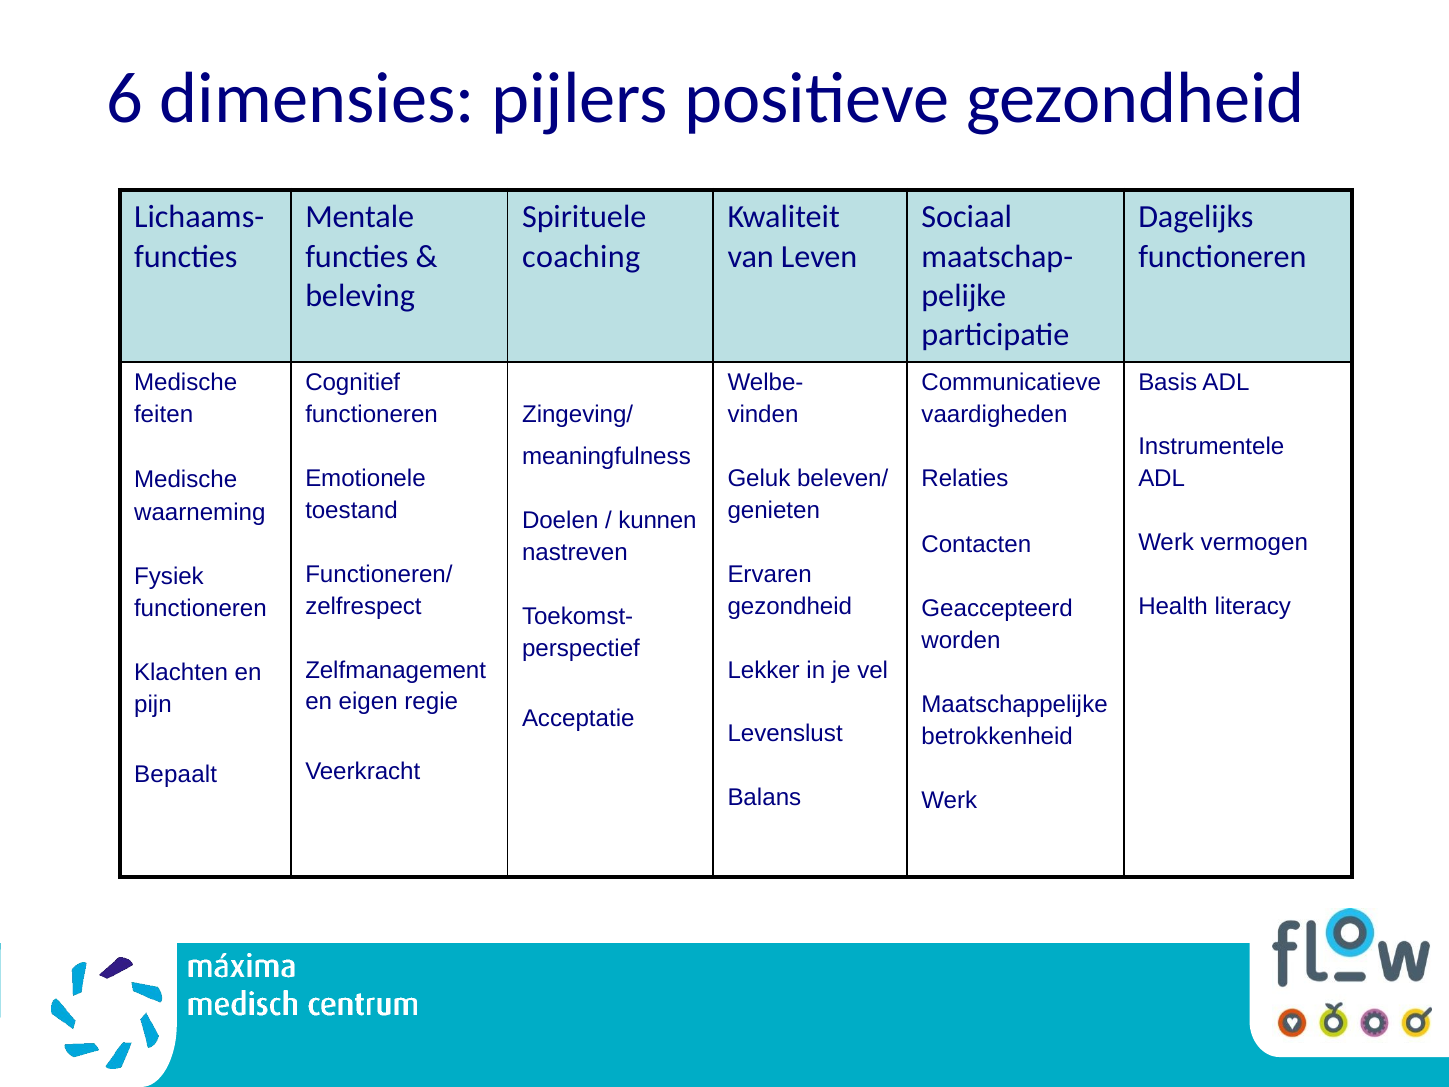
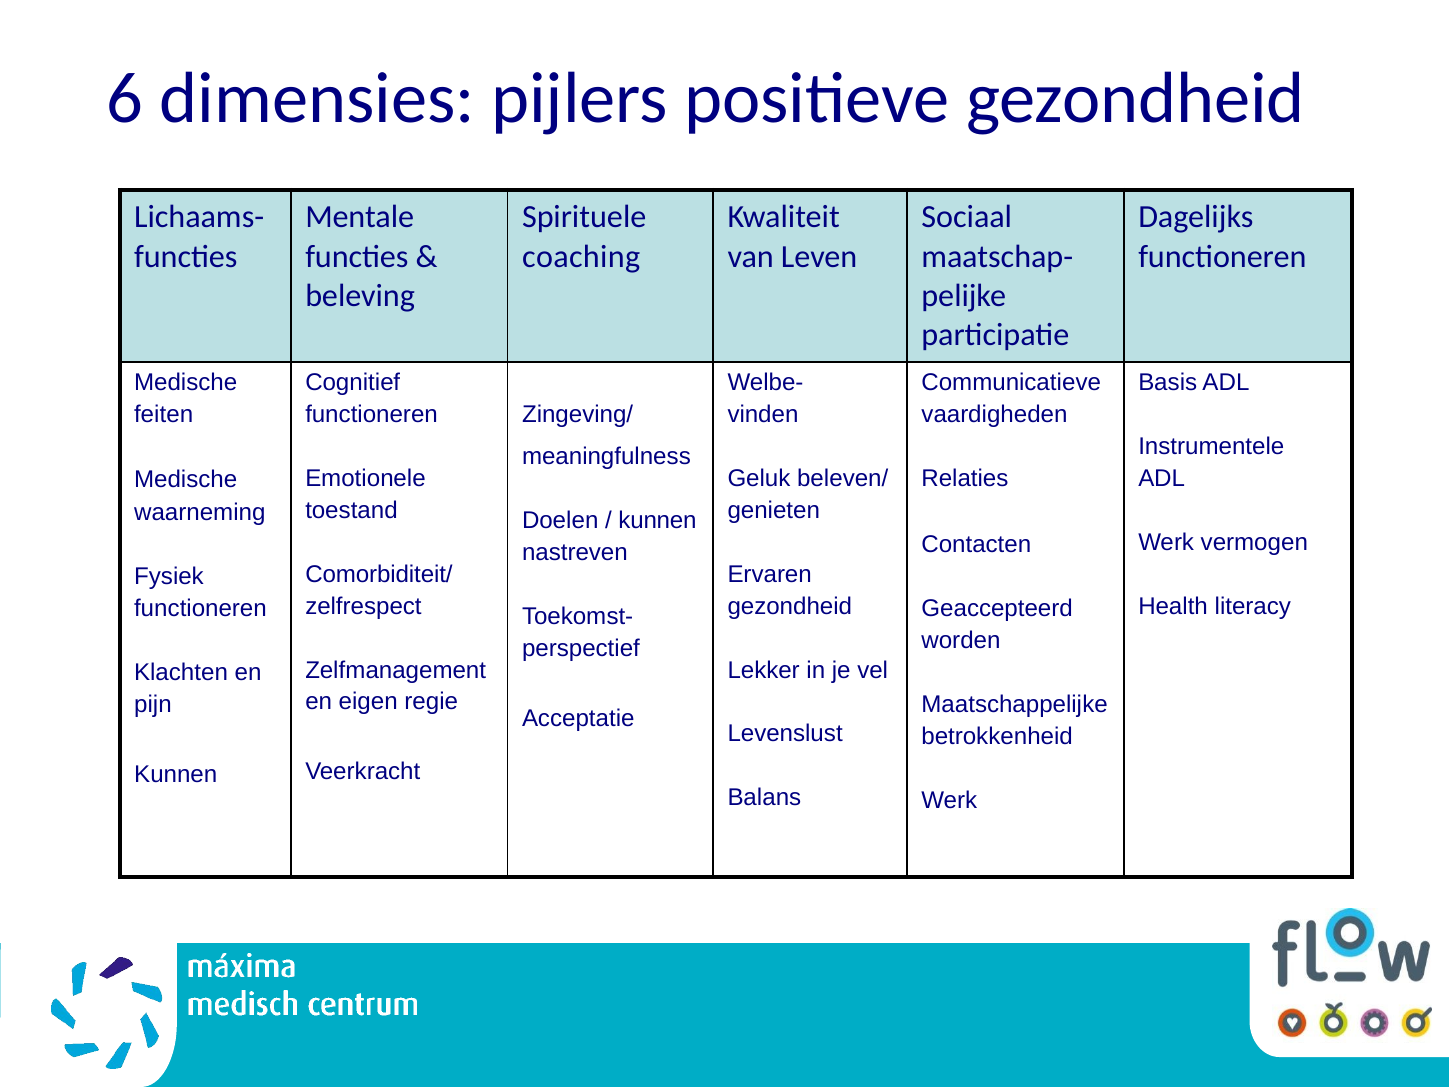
Functioneren/: Functioneren/ -> Comorbiditeit/ (379, 574)
Bepaalt: Bepaalt -> Kunnen (176, 774)
